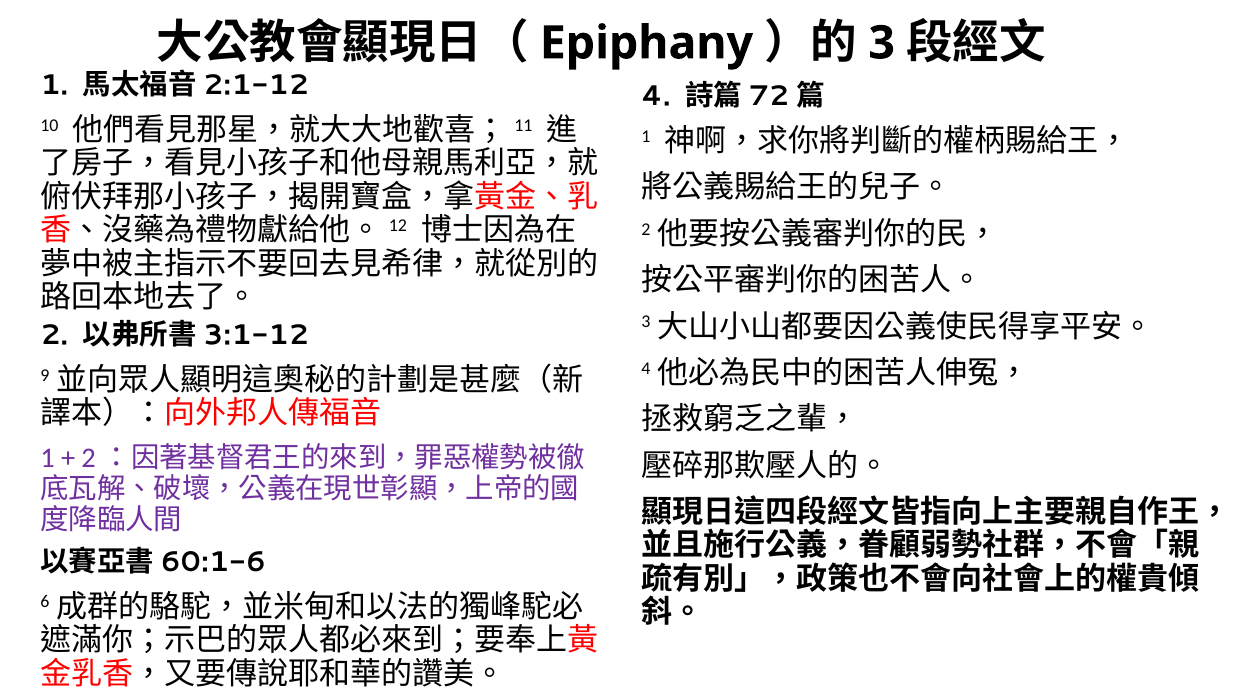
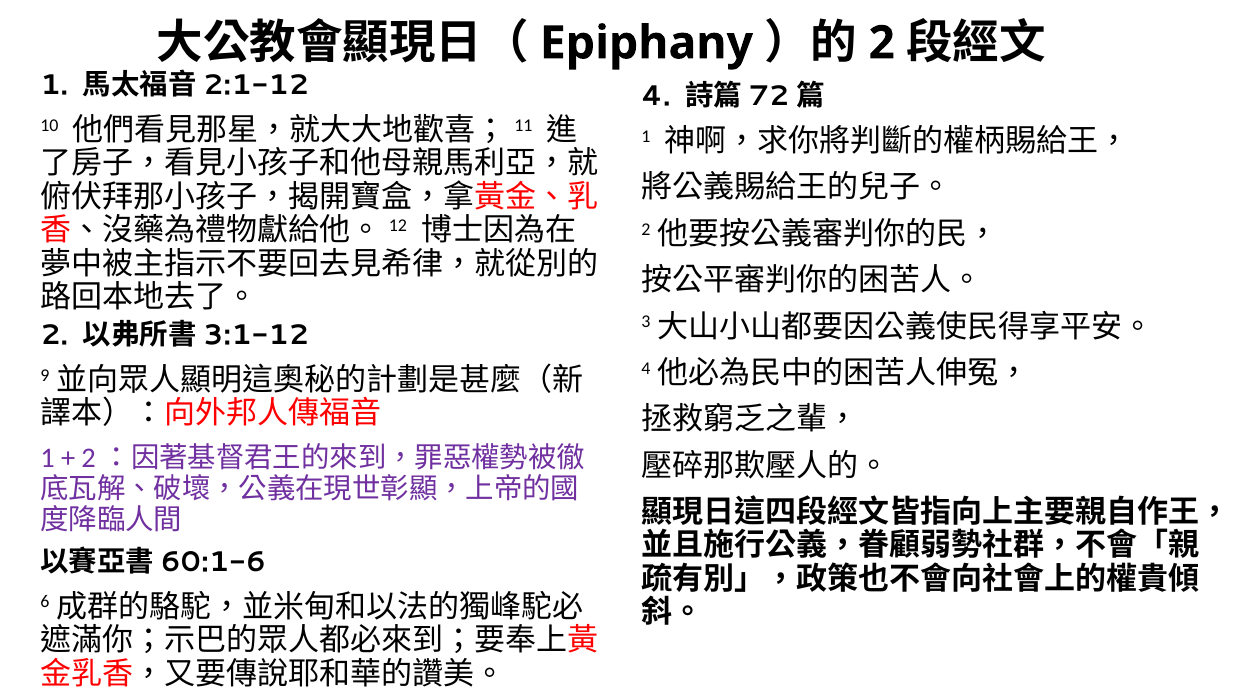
3: 3 -> 2 (882, 43)
